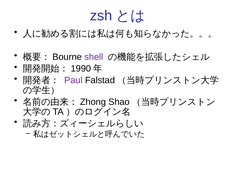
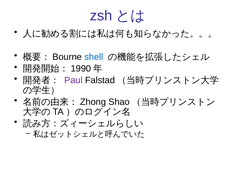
shell colour: purple -> blue (94, 57)
